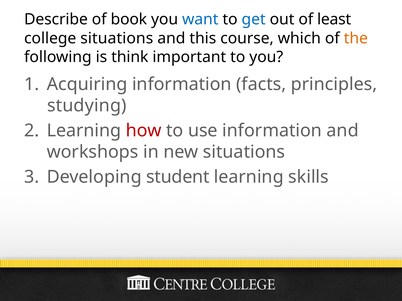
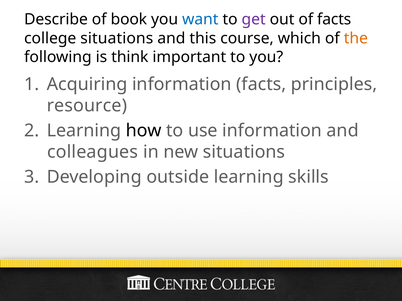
get colour: blue -> purple (254, 20)
of least: least -> facts (334, 20)
studying: studying -> resource (87, 106)
how colour: red -> black (144, 131)
workshops: workshops -> colleagues (93, 152)
student: student -> outside (178, 177)
